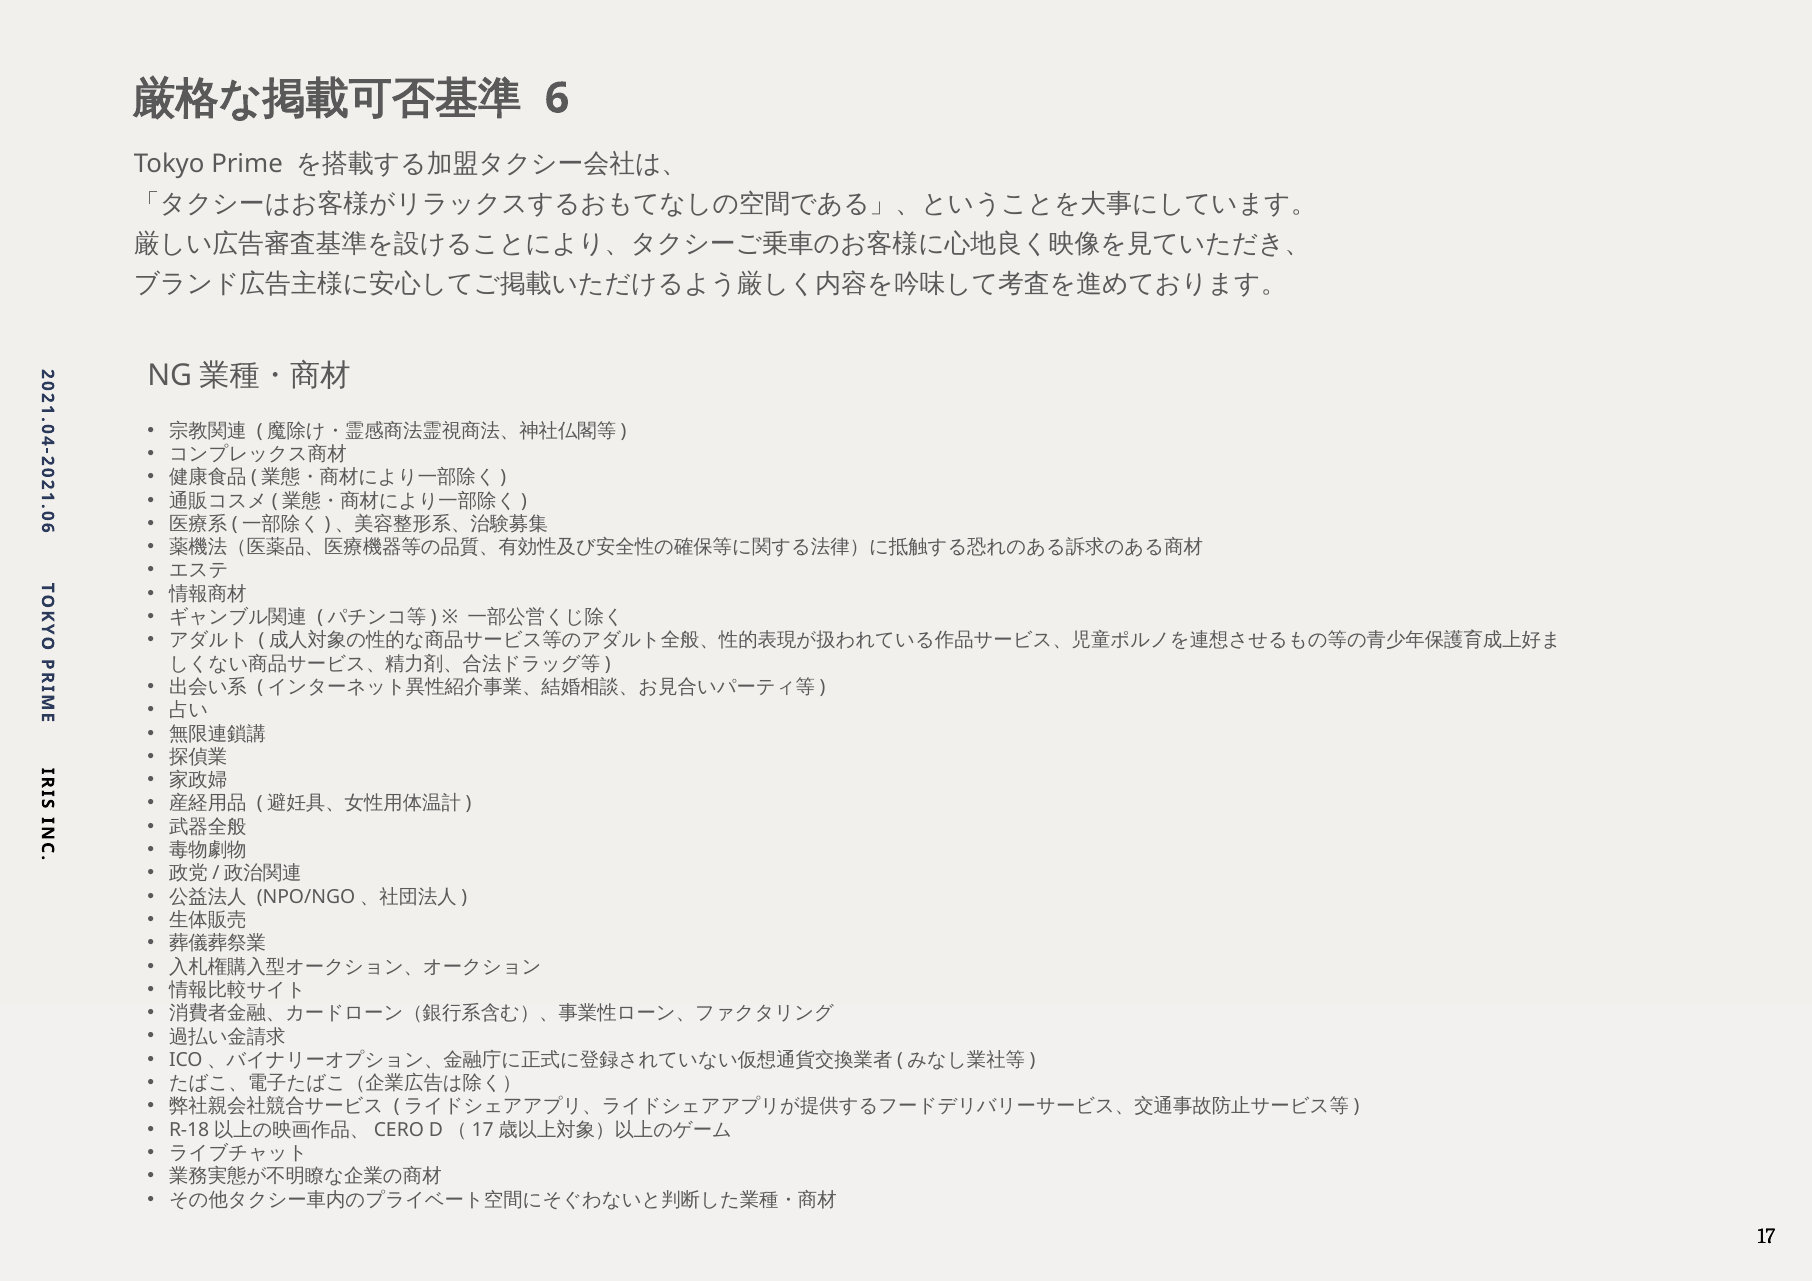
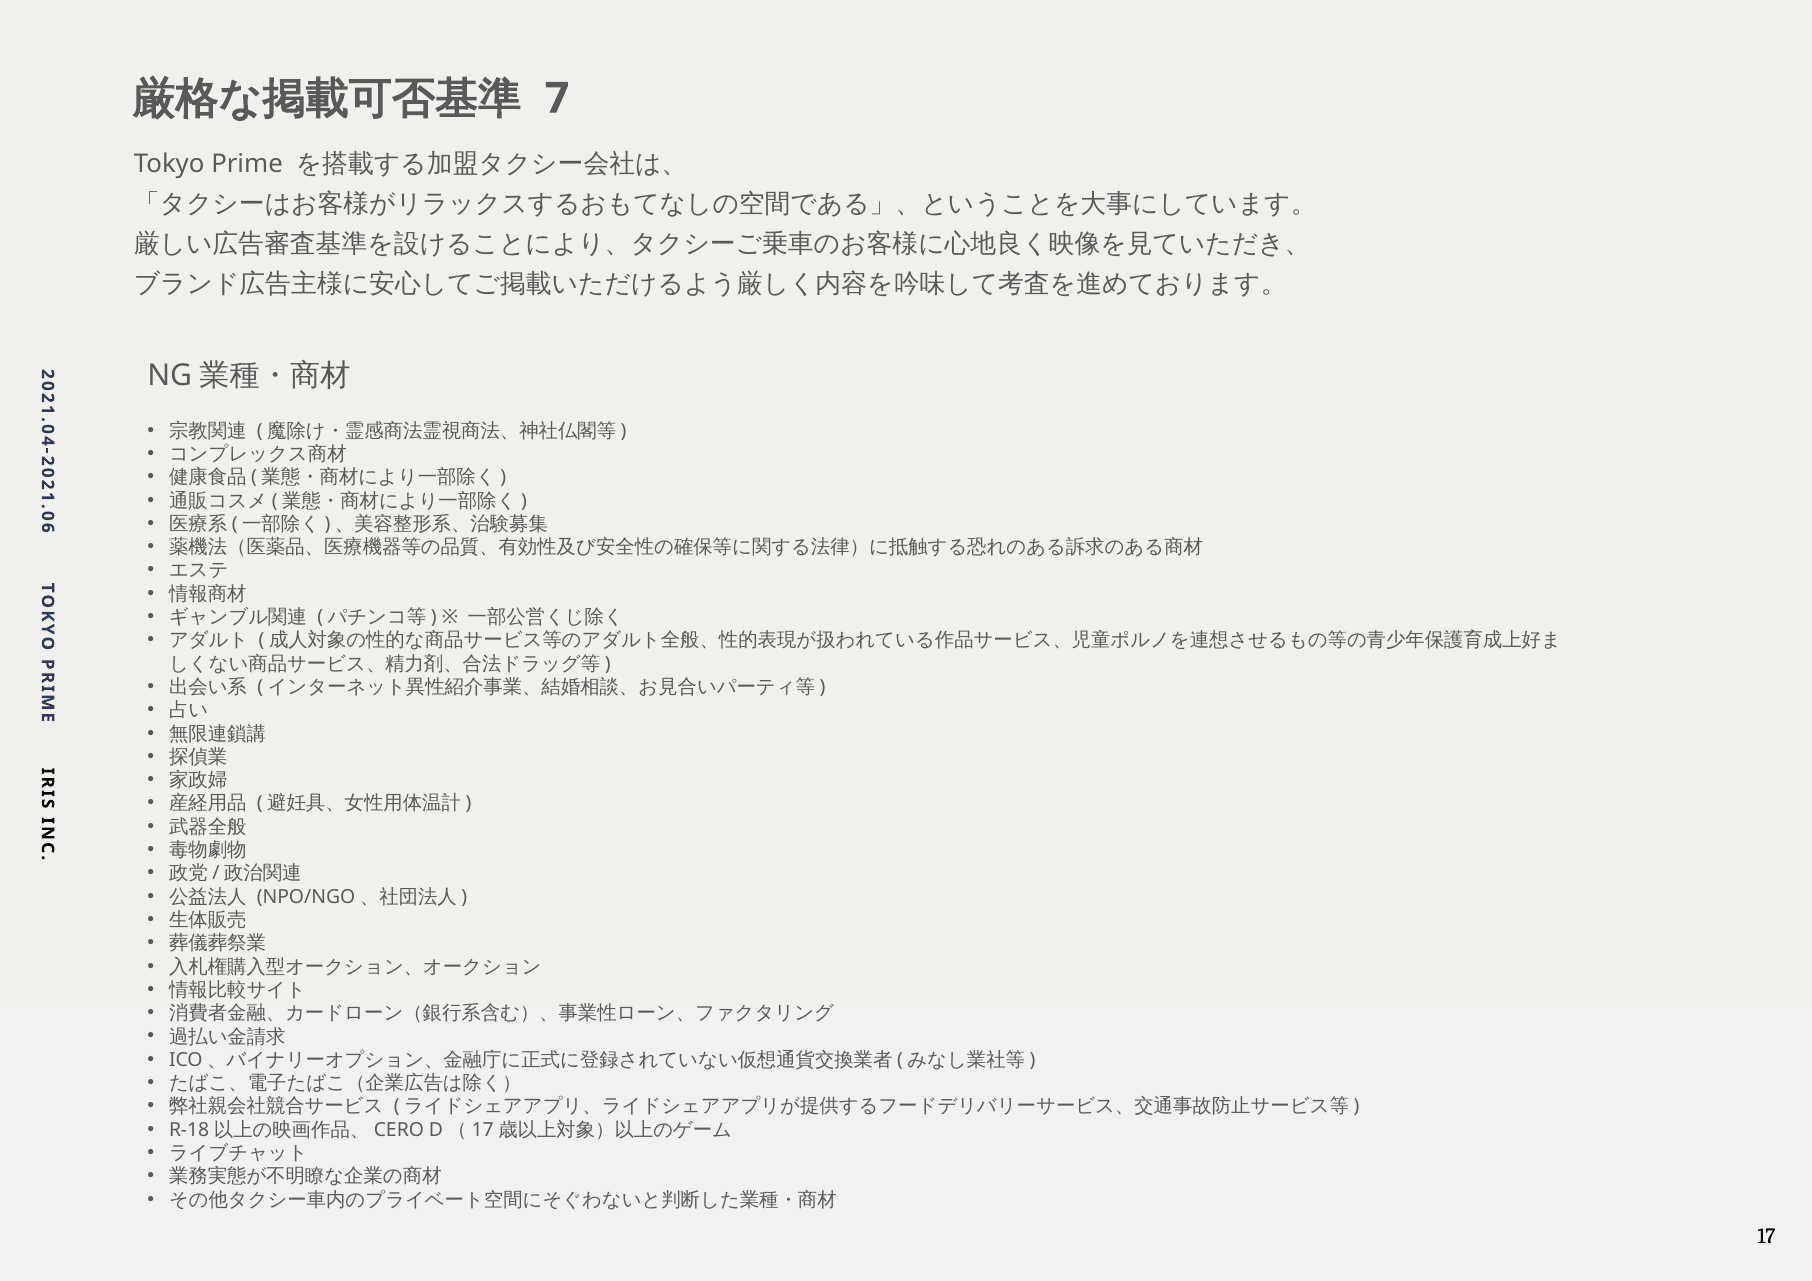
6: 6 -> 7 (557, 98)
